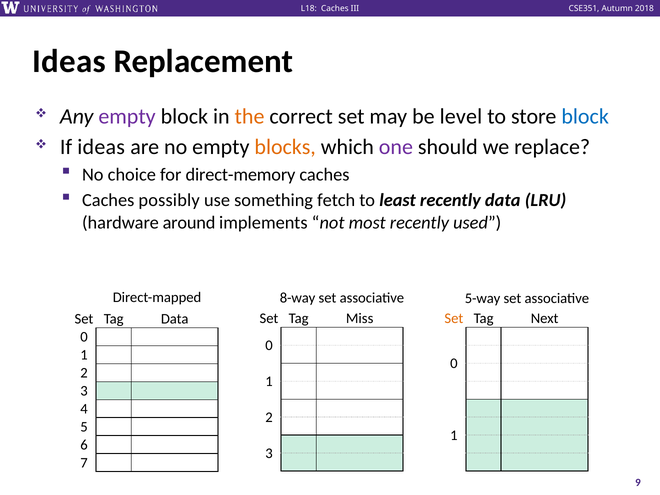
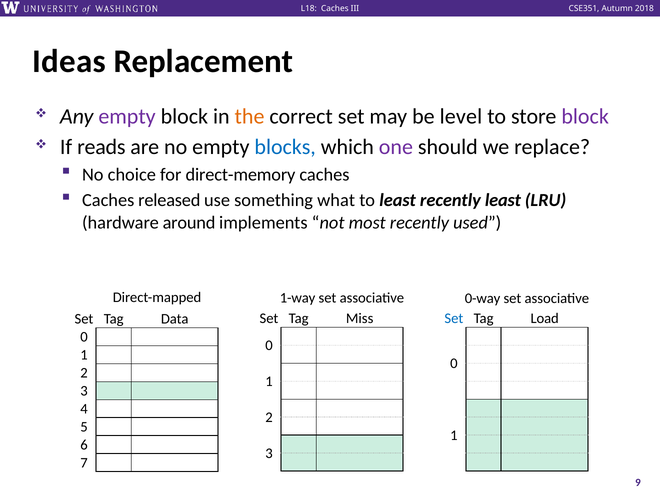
block colour: blue -> purple (585, 116)
If ideas: ideas -> reads (101, 147)
blocks colour: orange -> blue (285, 147)
possibly: possibly -> released (169, 200)
fetch: fetch -> what (336, 200)
recently data: data -> least (503, 200)
8-way: 8-way -> 1-way (298, 298)
5-way: 5-way -> 0-way (483, 298)
Set colour: orange -> blue (454, 319)
Next: Next -> Load (545, 319)
